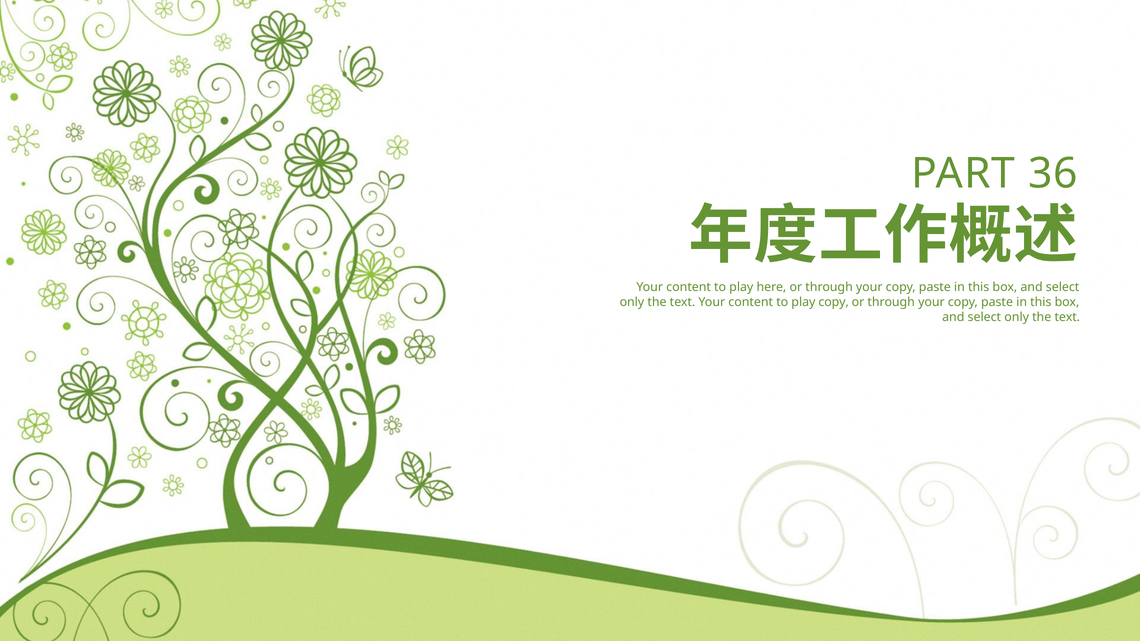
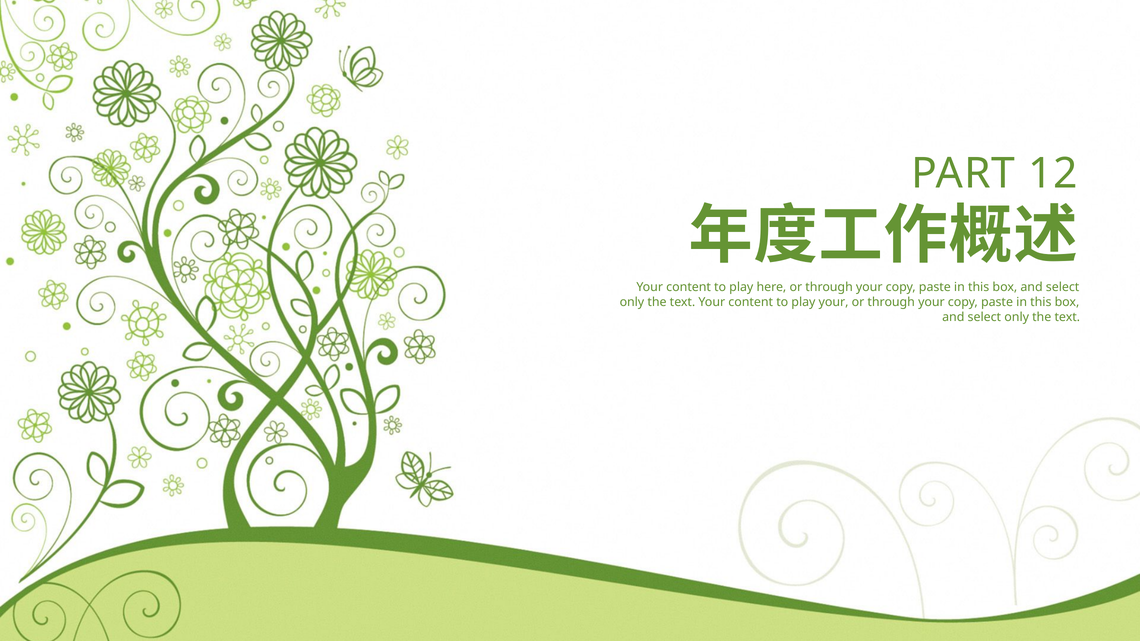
36: 36 -> 12 (1053, 174)
play copy: copy -> your (834, 302)
